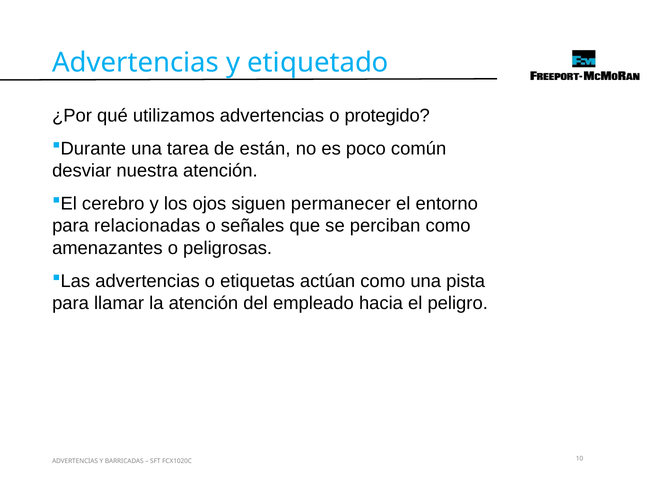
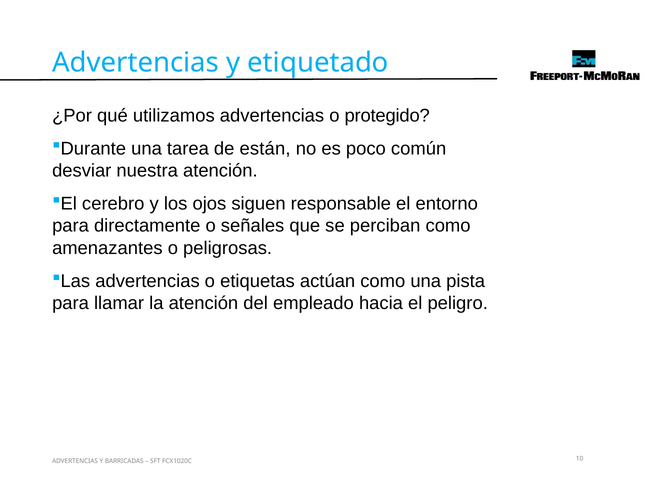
permanecer: permanecer -> responsable (341, 204)
relacionadas: relacionadas -> directamente (147, 226)
